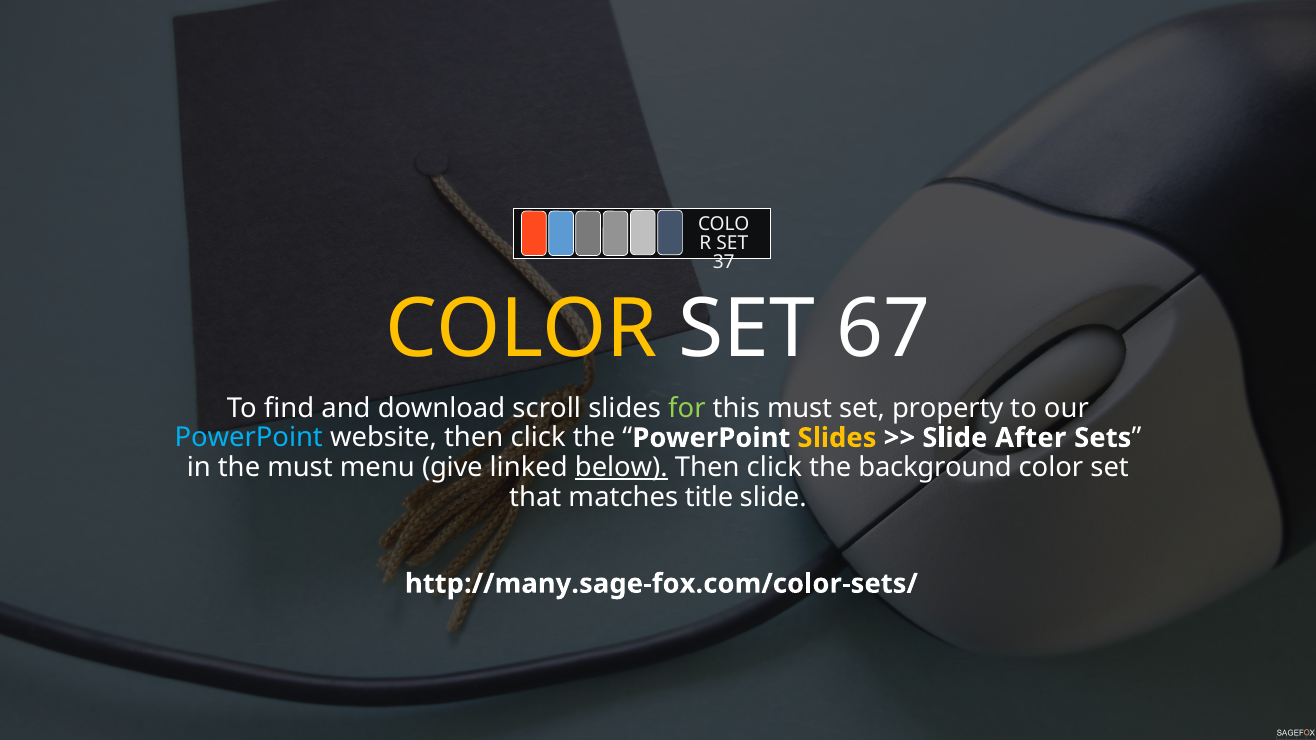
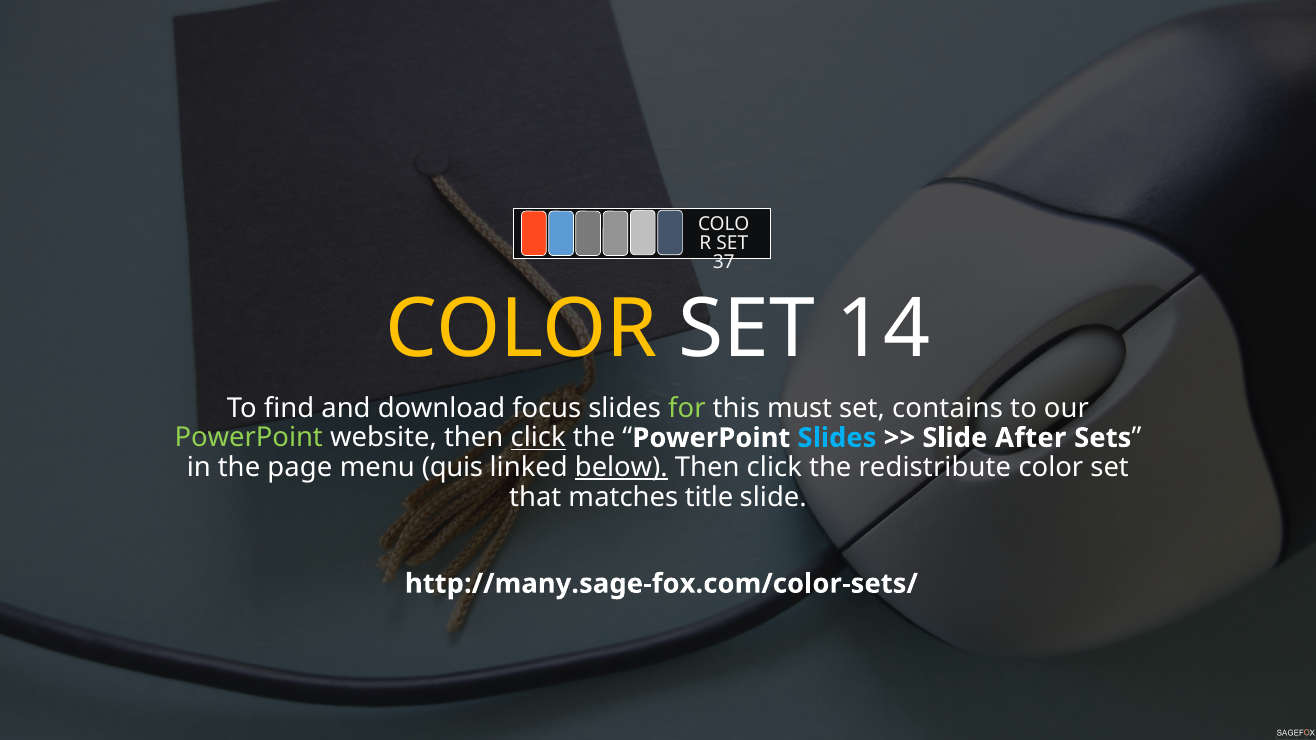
67: 67 -> 14 (883, 329)
scroll: scroll -> focus (547, 408)
property: property -> contains (947, 408)
PowerPoint colour: light blue -> light green (249, 438)
click underline: none -> present (538, 438)
Slides colour: yellow -> light blue (837, 438)
the must: must -> page (300, 468)
give: give -> quis (452, 468)
background: background -> redistribute (935, 468)
